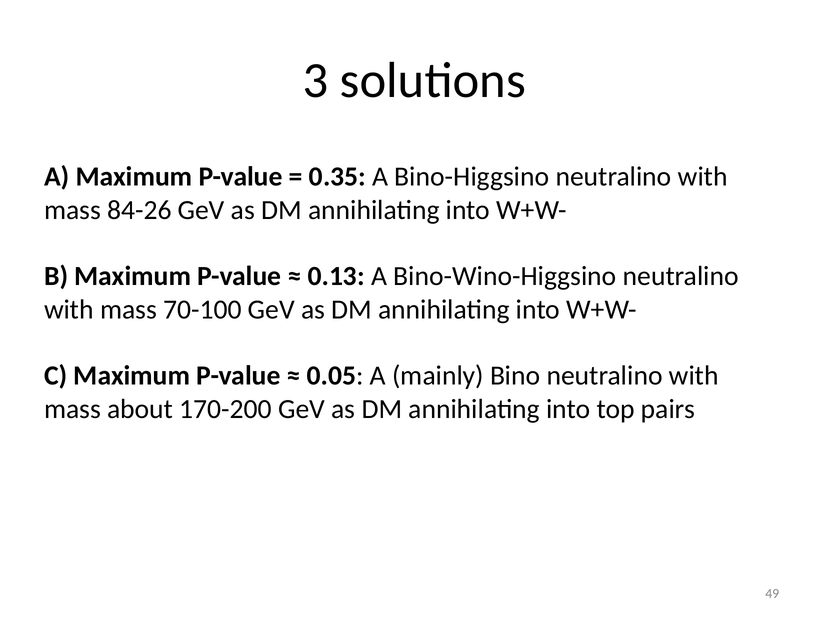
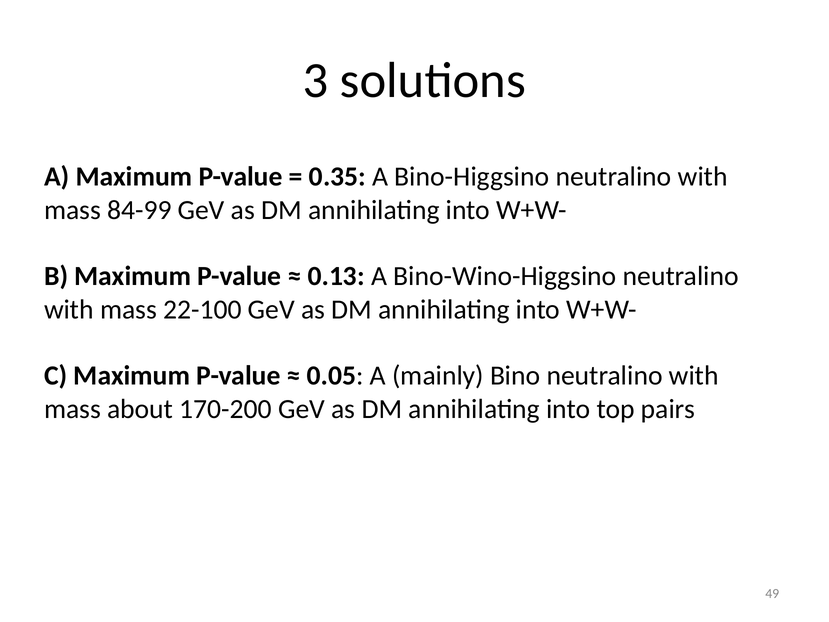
84-26: 84-26 -> 84-99 (139, 210)
70-100: 70-100 -> 22-100 (202, 309)
